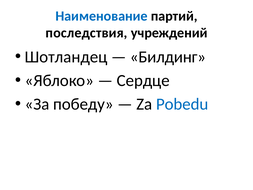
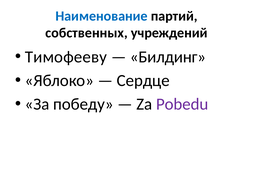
последствия: последствия -> собственных (87, 33)
Шотландец: Шотландец -> Тимофееву (66, 57)
Pobedu colour: blue -> purple (182, 104)
